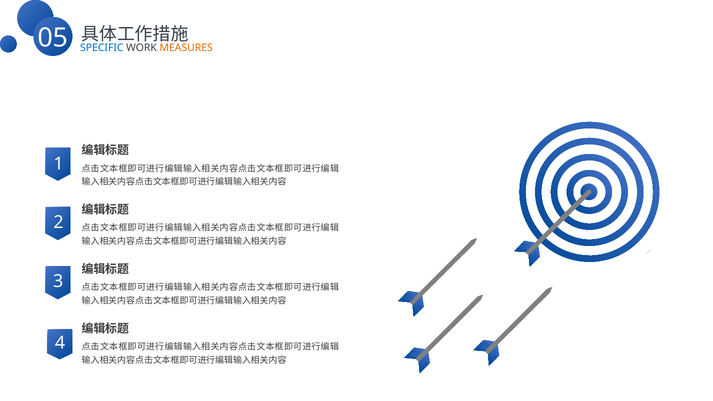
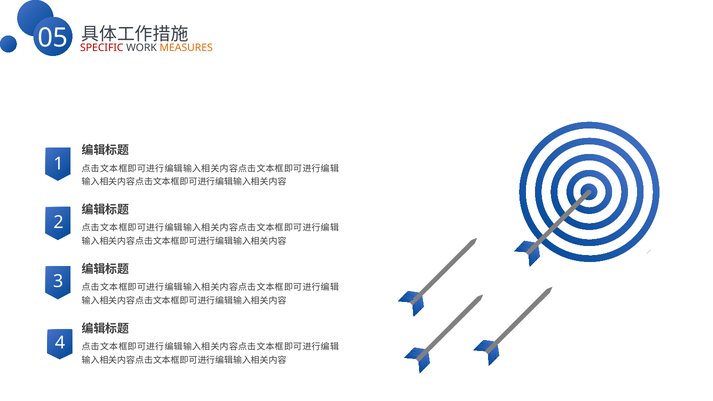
SPECIFIC colour: blue -> red (102, 48)
